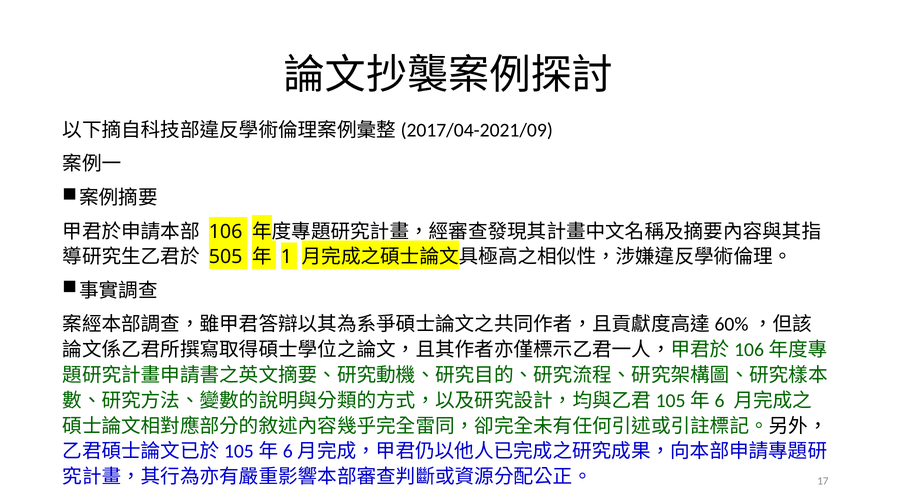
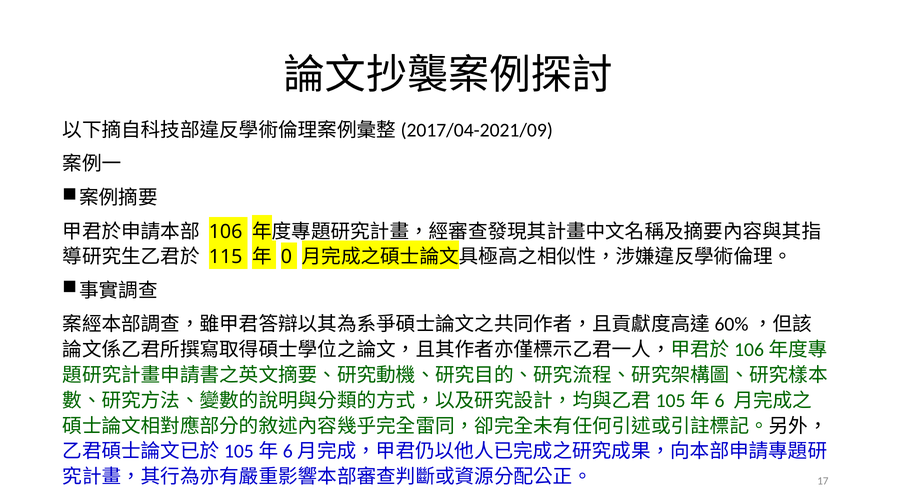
505: 505 -> 115 (226, 257)
1: 1 -> 0 (286, 257)
